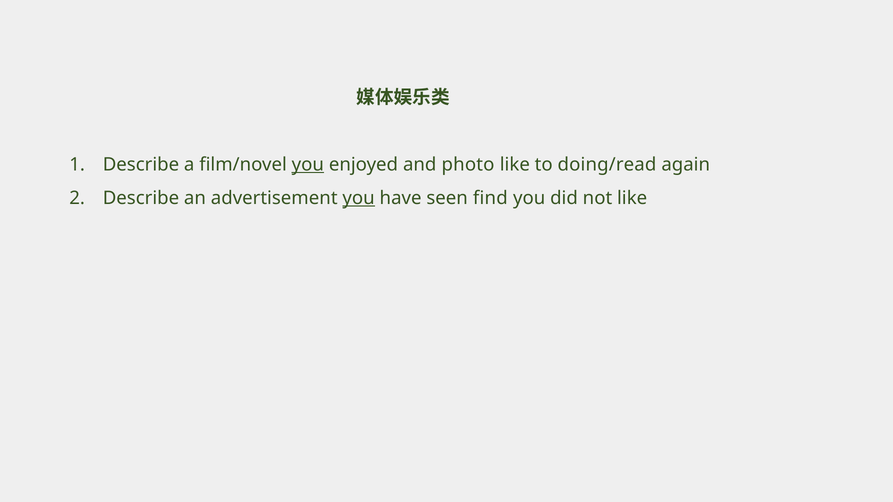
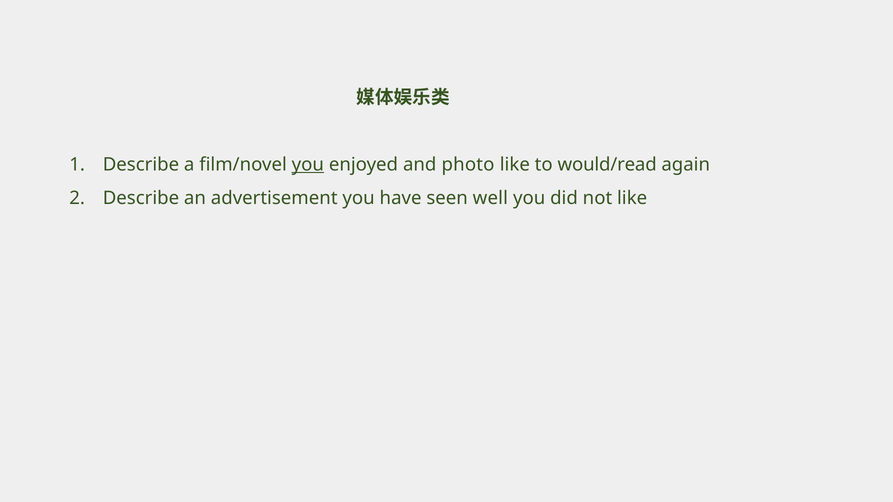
doing/read: doing/read -> would/read (607, 165)
you underline: present -> none (359, 198)
find: find -> well (490, 198)
